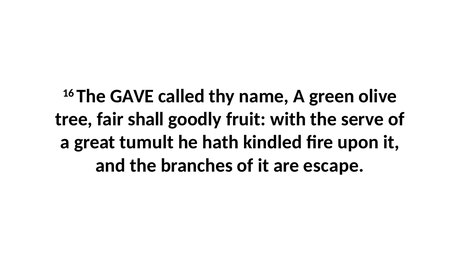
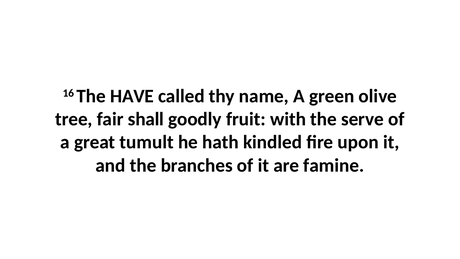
GAVE: GAVE -> HAVE (132, 96)
escape: escape -> famine (334, 165)
